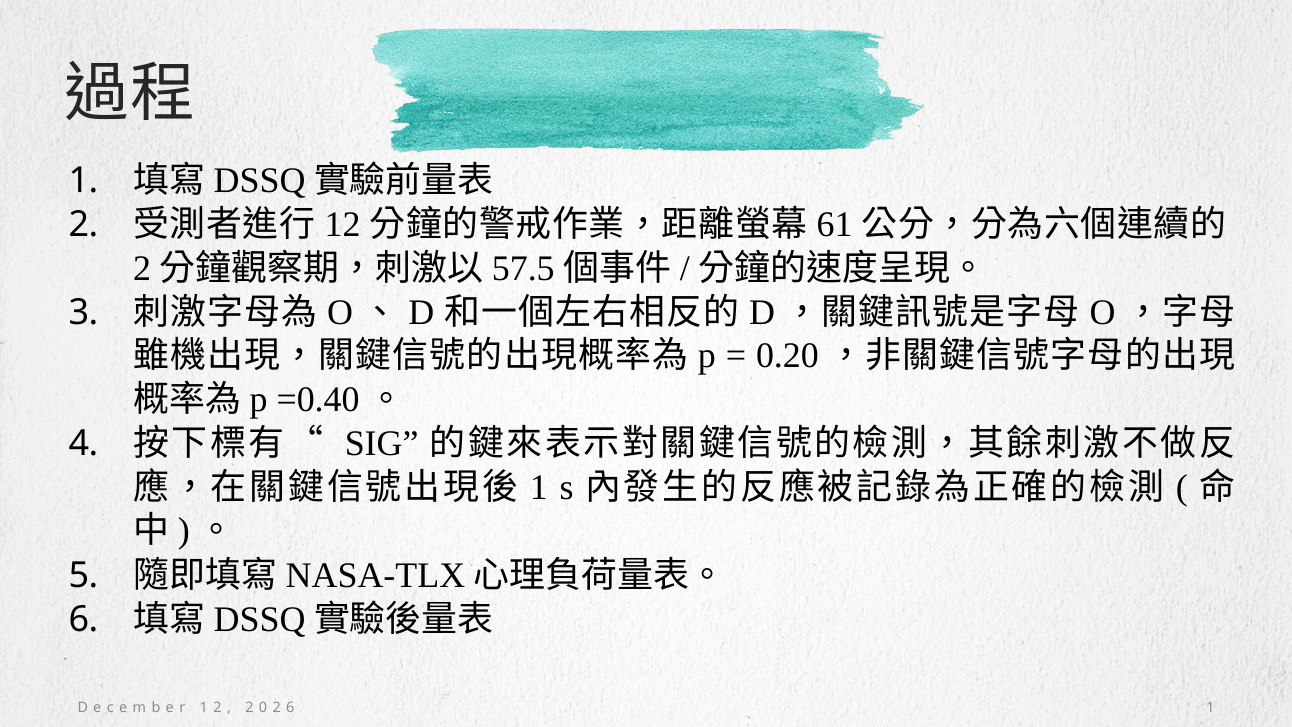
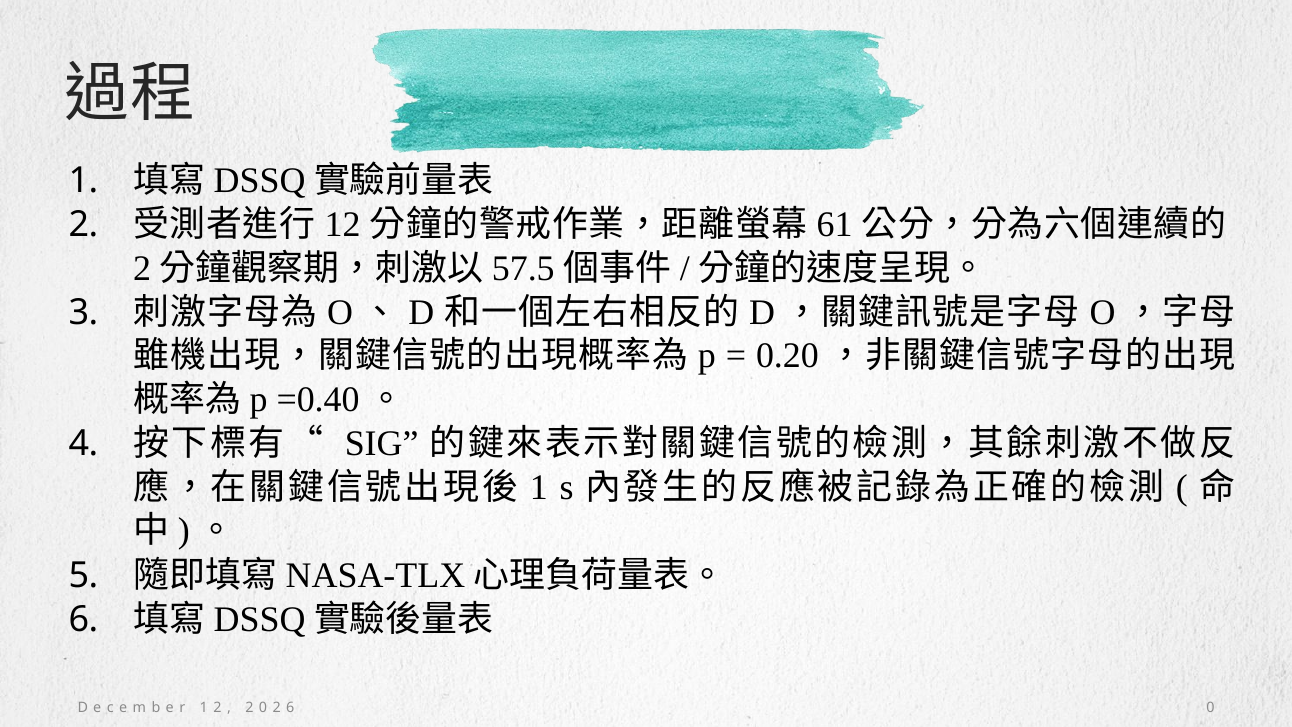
1: 1 -> 0 (1210, 708)
